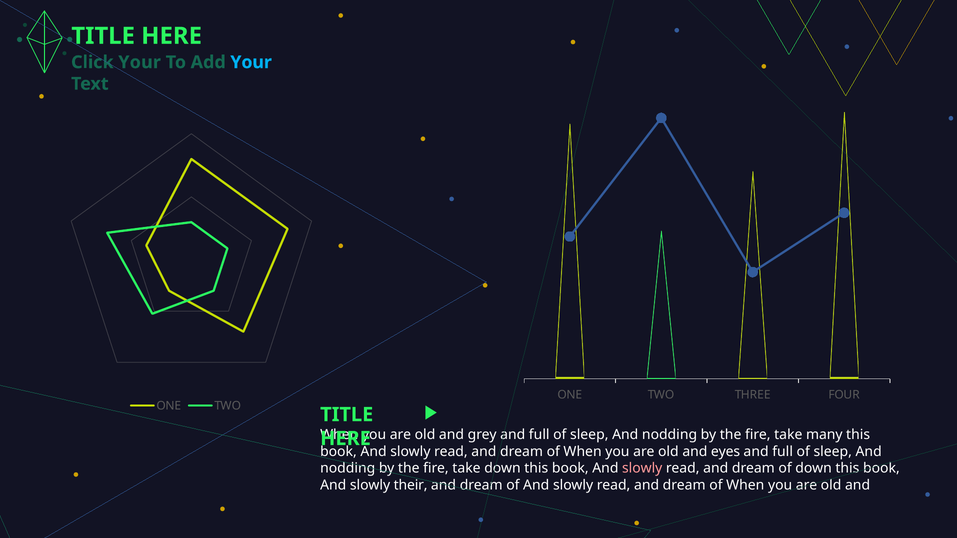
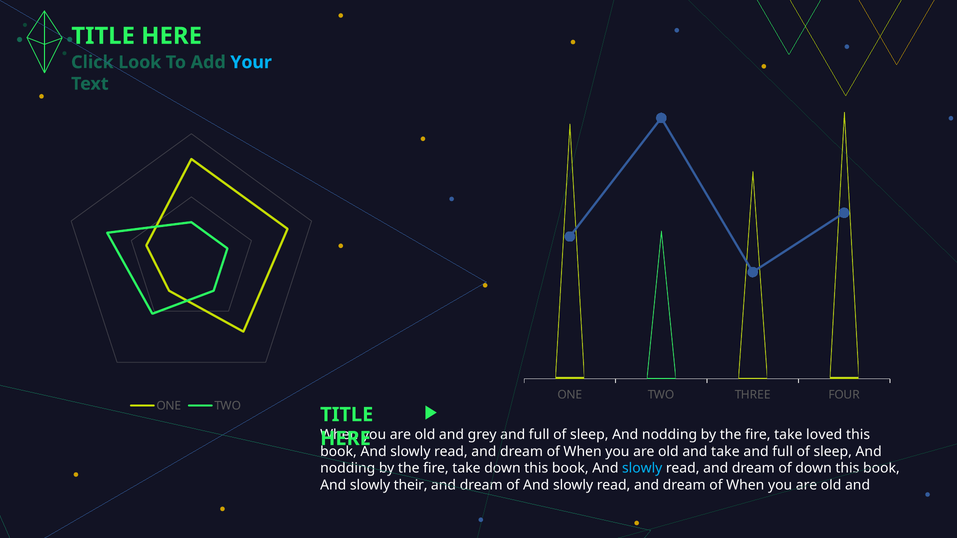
Click Your: Your -> Look (140, 62)
many: many -> loved (824, 435)
and eyes: eyes -> take (725, 452)
slowly colour: pink -> light blue (642, 468)
